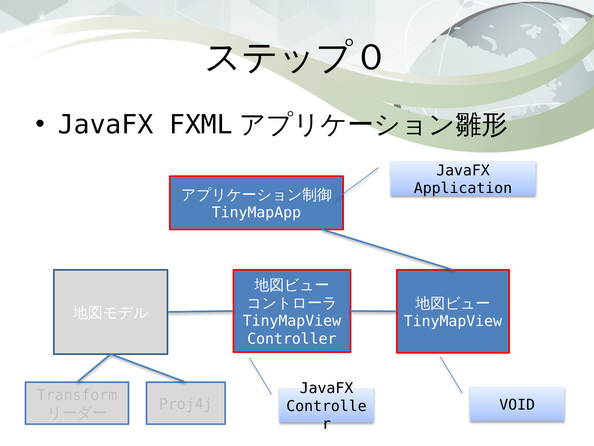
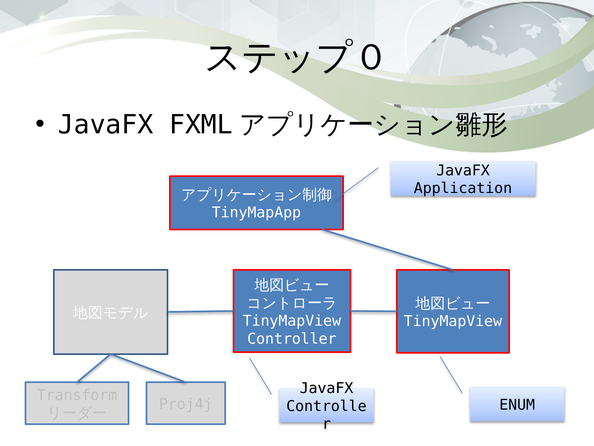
VOID: VOID -> ENUM (517, 404)
